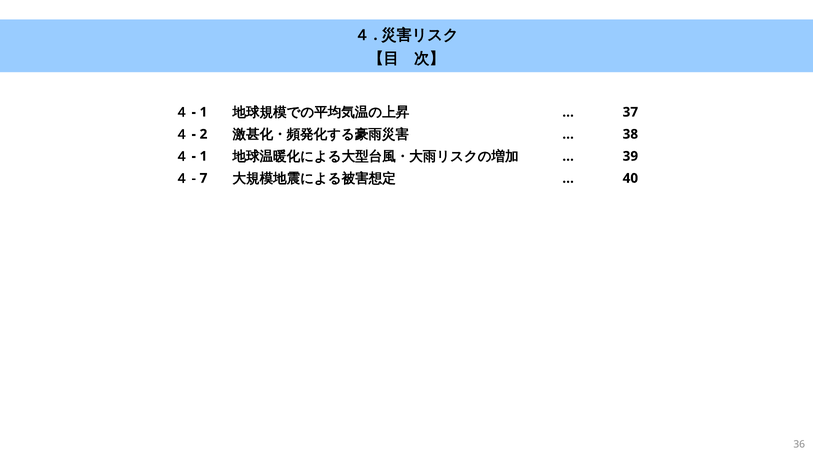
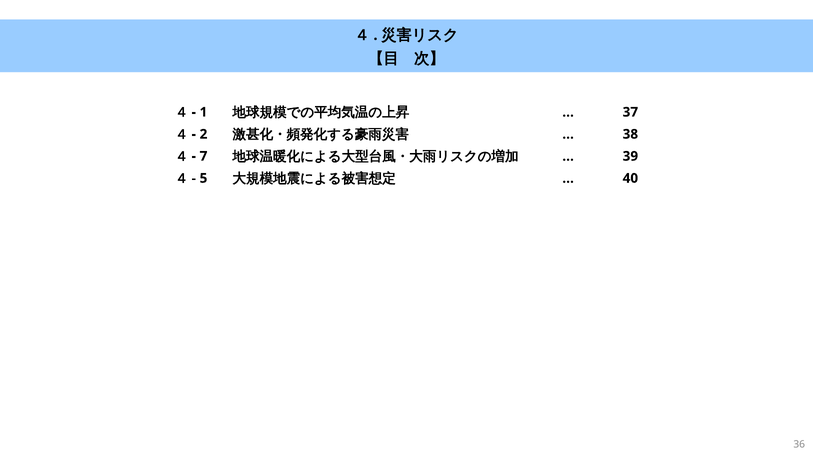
1: 1 -> 7 (203, 156)
7: 7 -> 5 (203, 178)
